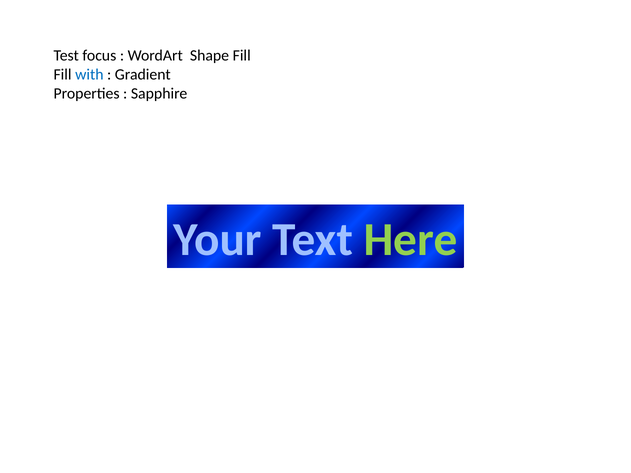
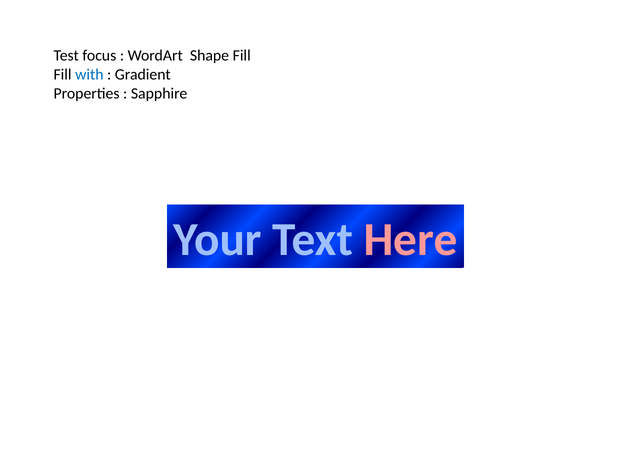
Here colour: light green -> pink (411, 240)
